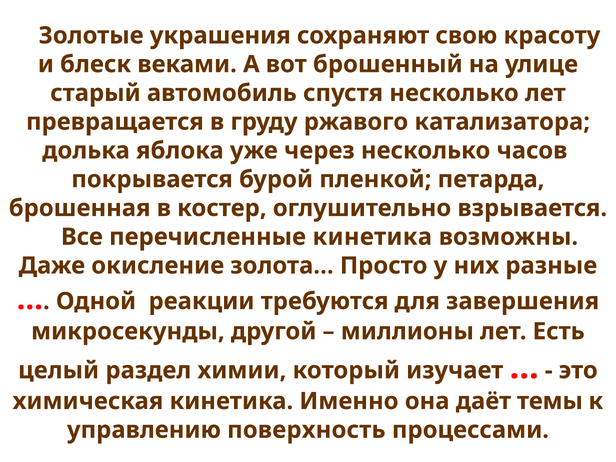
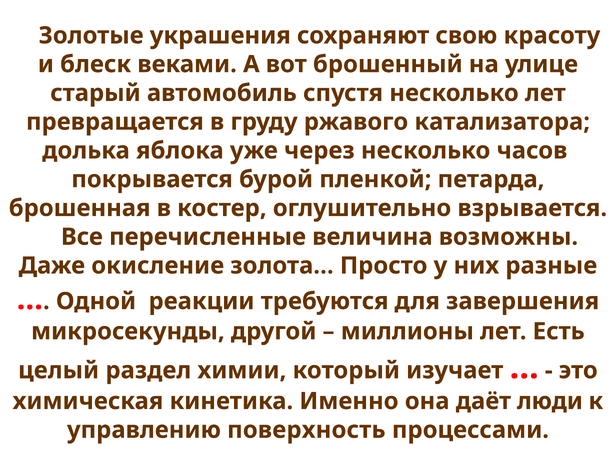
перечисленные кинетика: кинетика -> величина (372, 237)
темы: темы -> люди (550, 401)
